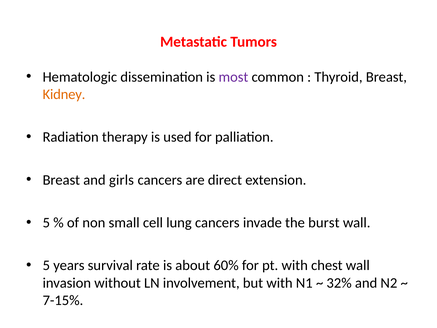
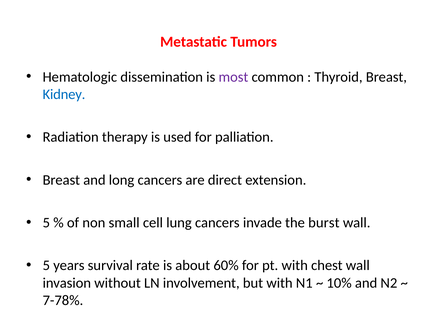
Kidney colour: orange -> blue (64, 94)
girls: girls -> long (122, 180)
32%: 32% -> 10% (339, 283)
7-15%: 7-15% -> 7-78% (63, 300)
